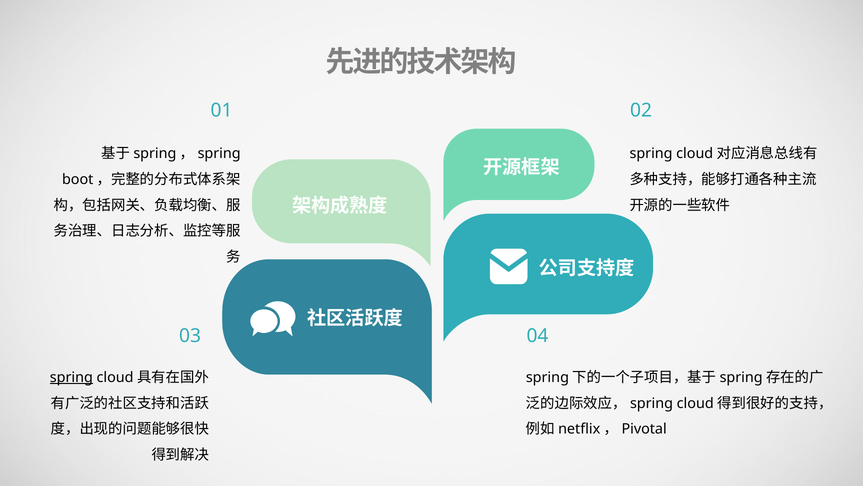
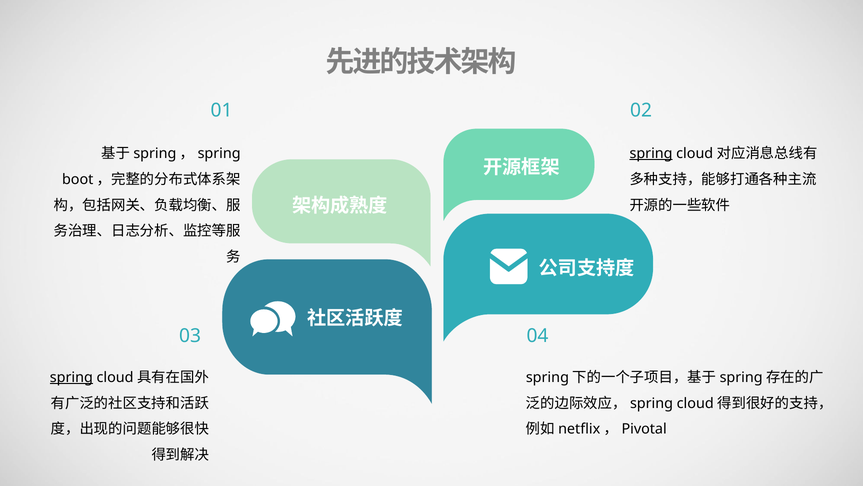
spring underline: none -> present (651, 153)
